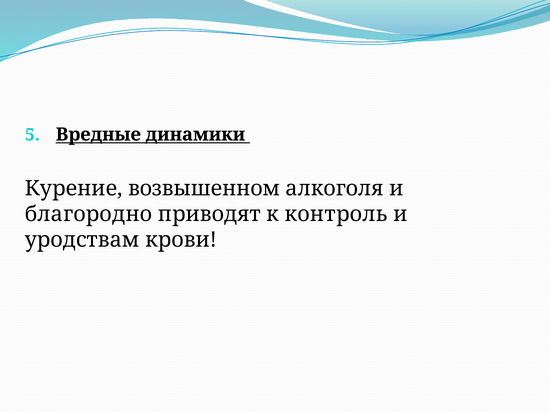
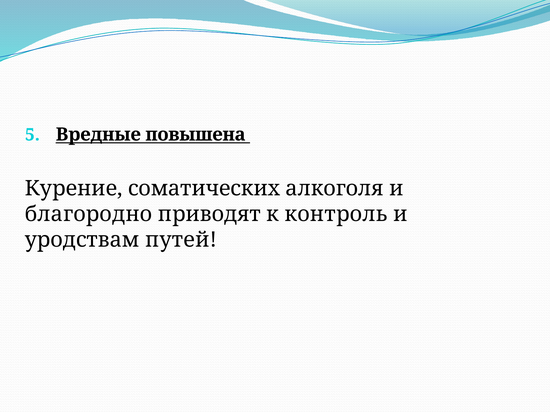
динамики: динамики -> повышена (196, 135)
возвышенном: возвышенном -> соматических (204, 189)
крови: крови -> путей (181, 240)
